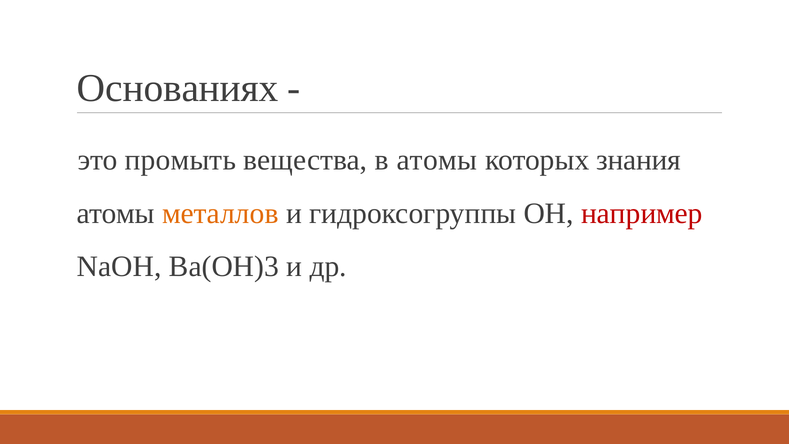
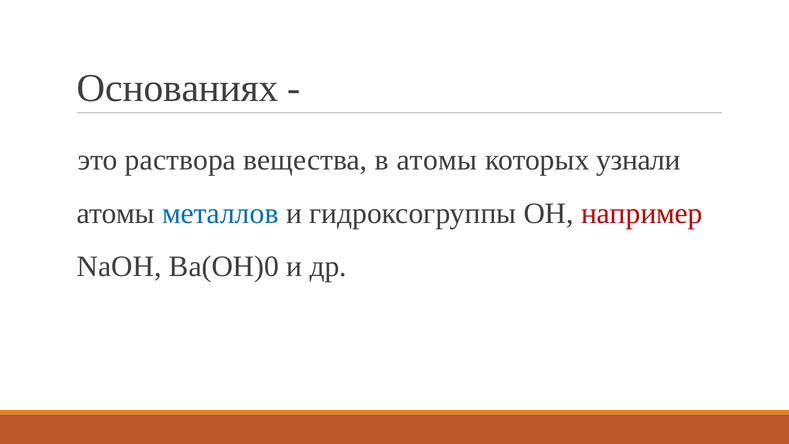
промыть: промыть -> раствора (181, 160)
знания: знания -> узнали (639, 160)
металлов colour: orange -> blue (220, 213)
Ba(OH)3: Ba(OH)3 -> Ba(OH)0 (224, 266)
